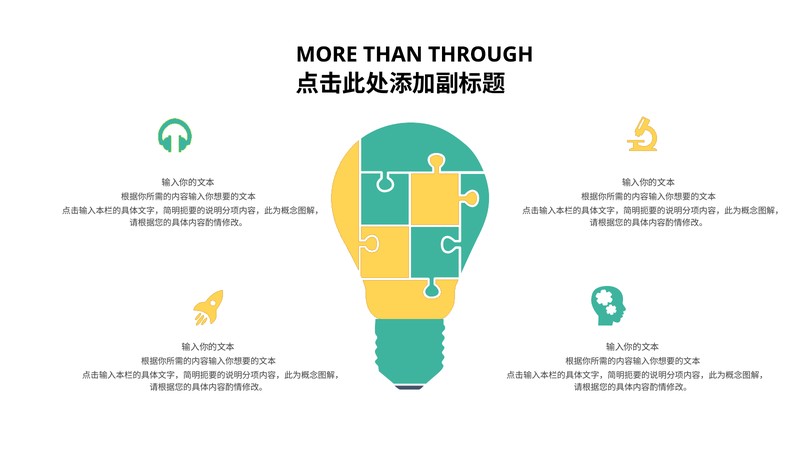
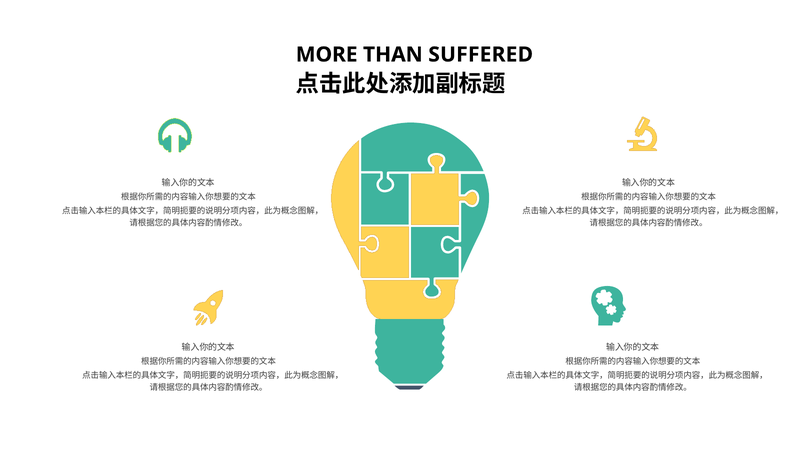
THROUGH: THROUGH -> SUFFERED (481, 55)
